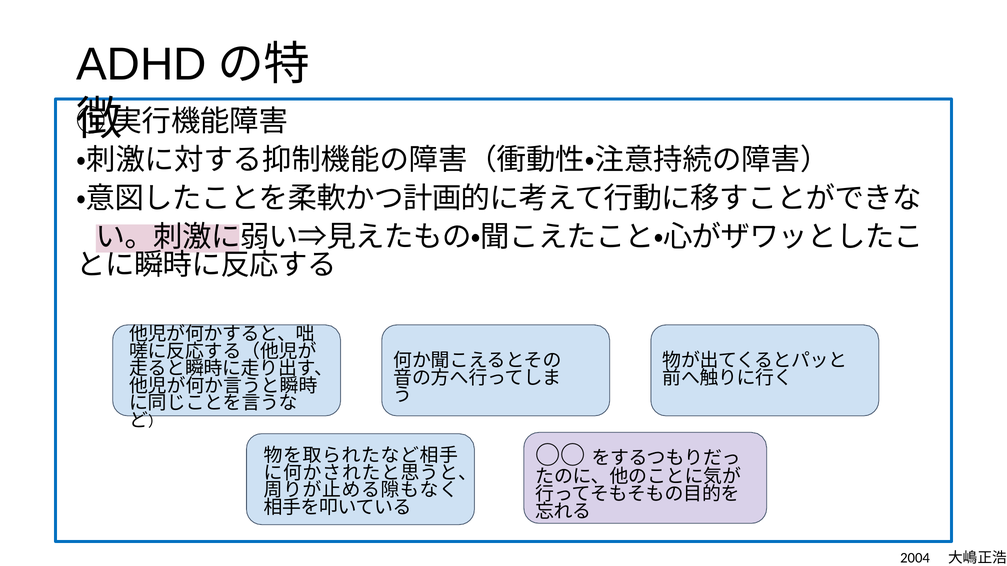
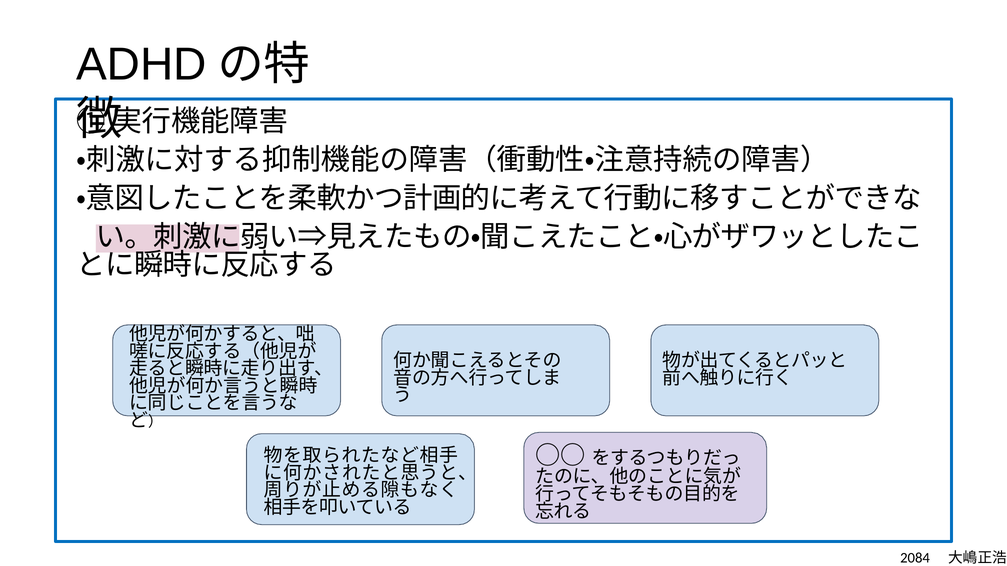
2004: 2004 -> 2084 (915, 559)
